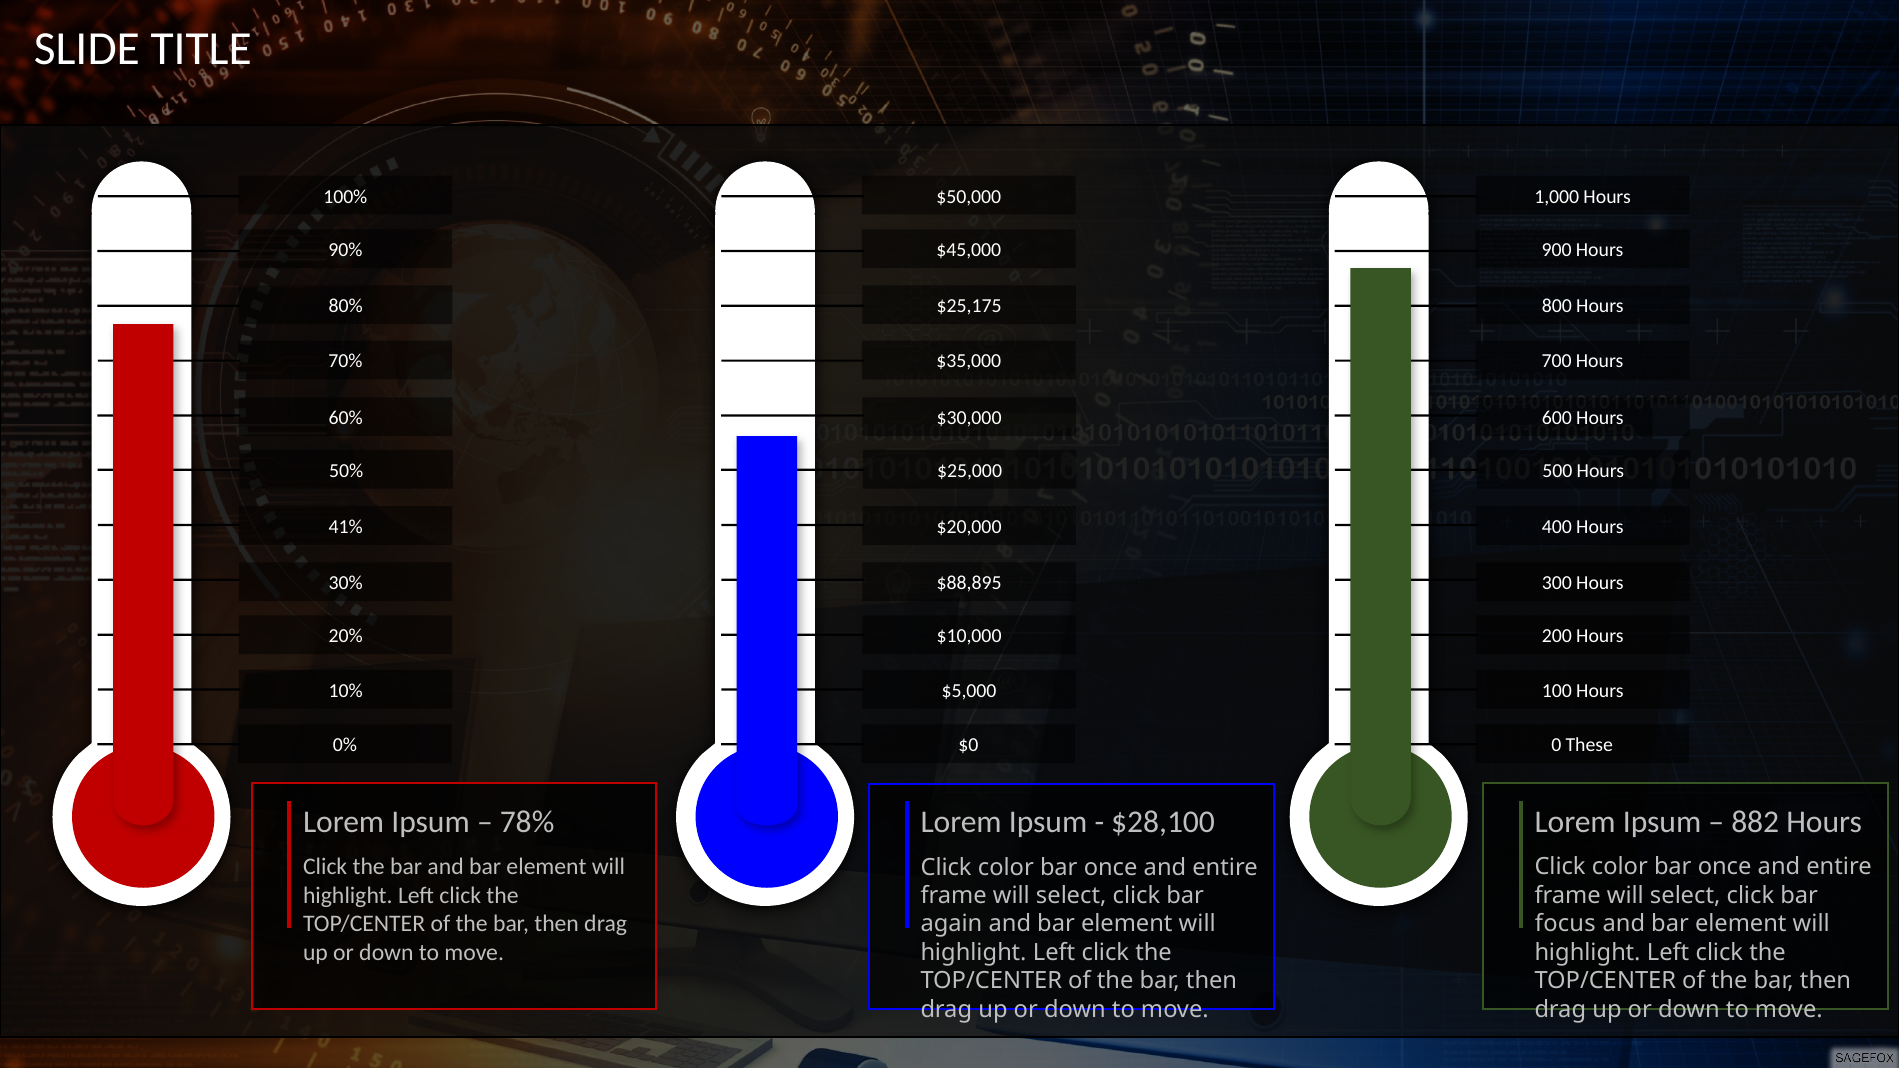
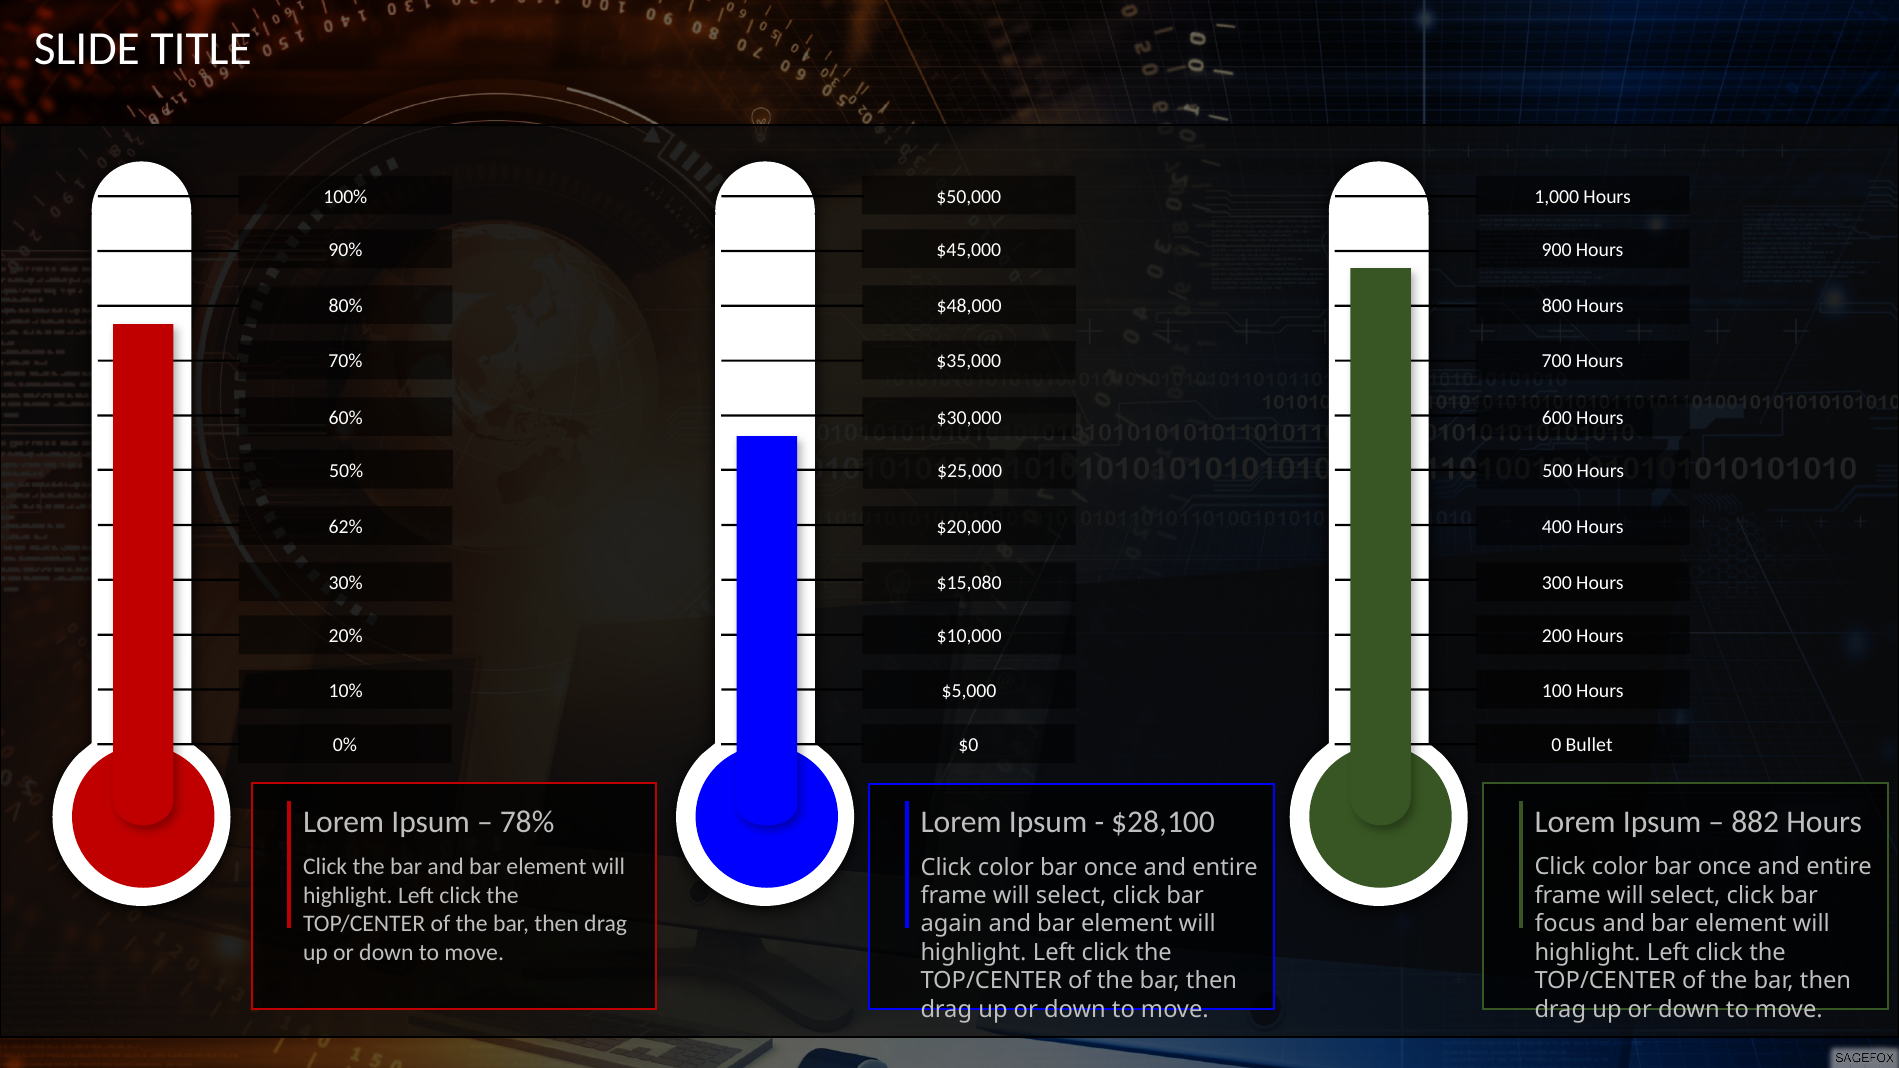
$25,175: $25,175 -> $48,000 (969, 306)
41%: 41% -> 62% (346, 527)
$88,895: $88,895 -> $15,080 (969, 583)
These: These -> Bullet (1589, 745)
